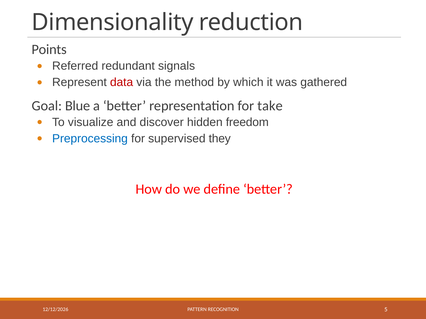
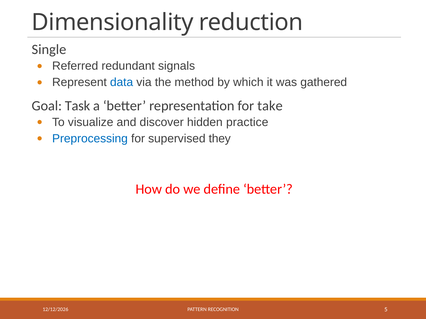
Points: Points -> Single (49, 50)
data colour: red -> blue (122, 82)
Blue: Blue -> Task (78, 106)
freedom: freedom -> practice (247, 122)
